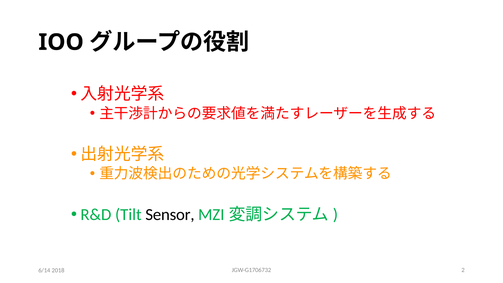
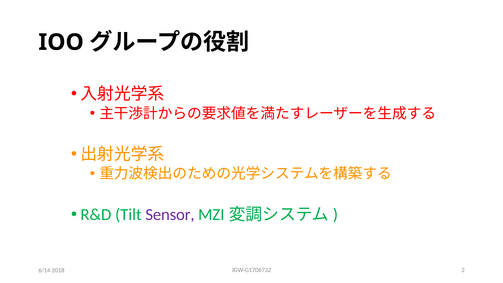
Sensor colour: black -> purple (170, 214)
